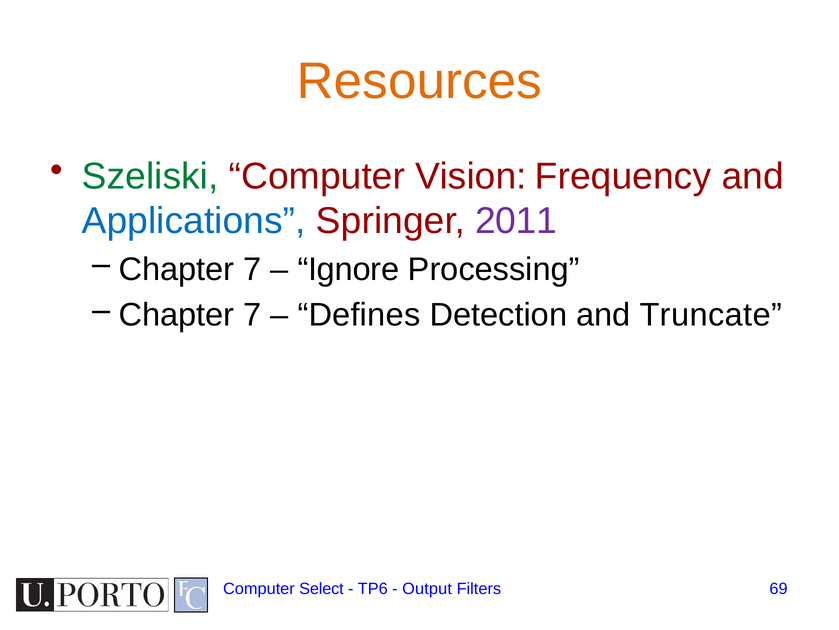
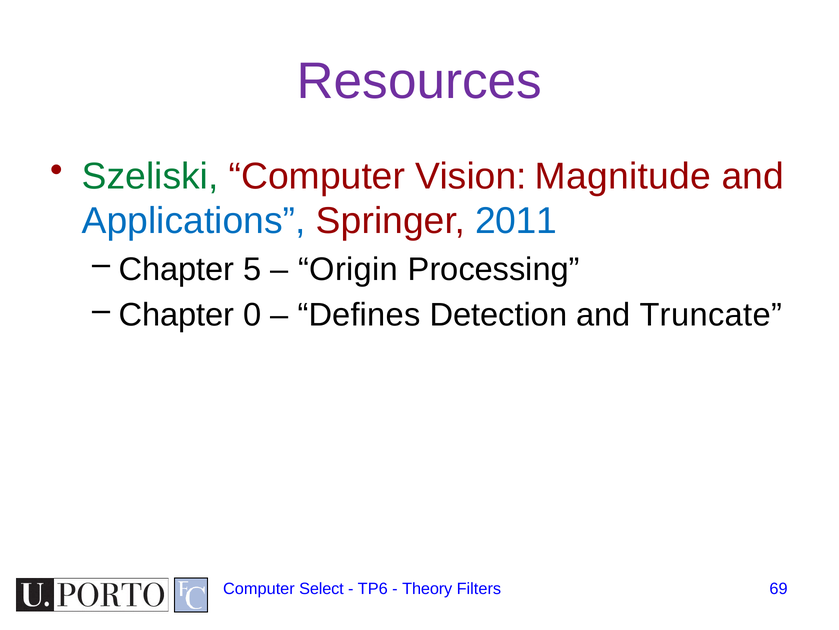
Resources colour: orange -> purple (419, 81)
Frequency: Frequency -> Magnitude (623, 176)
2011 colour: purple -> blue (516, 221)
7: 7 -> 5 (252, 269)
Ignore: Ignore -> Origin (348, 269)
7: 7 -> 0 (252, 315)
Output: Output -> Theory (427, 588)
